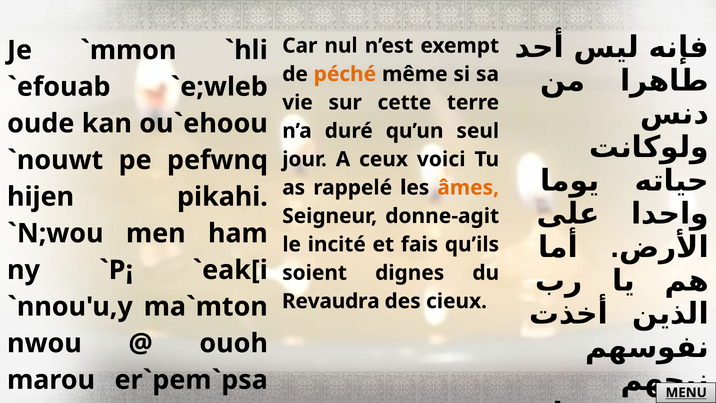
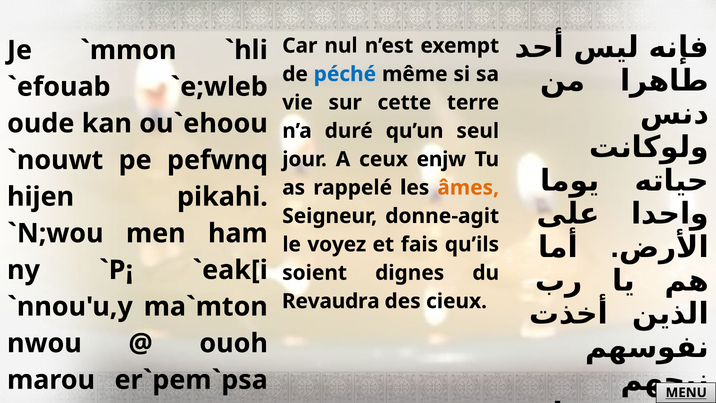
péché colour: orange -> blue (345, 74)
voici: voici -> enjw (441, 159)
incité: incité -> voyez (337, 244)
